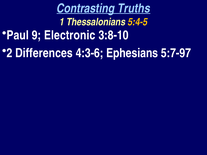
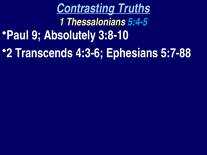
5:4-5 colour: yellow -> light blue (138, 22)
Electronic: Electronic -> Absolutely (70, 35)
Differences: Differences -> Transcends (44, 53)
5:7-97: 5:7-97 -> 5:7-88 (176, 53)
